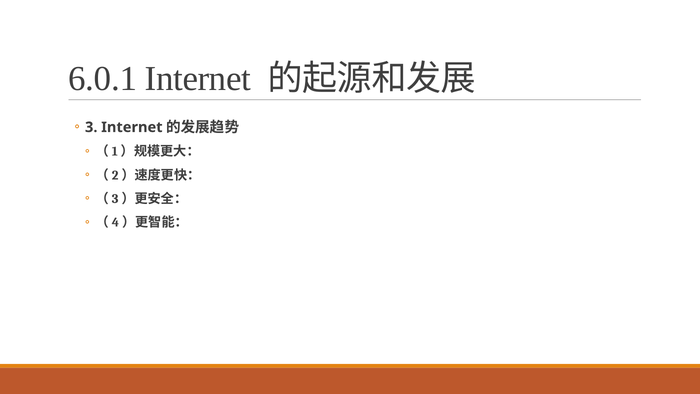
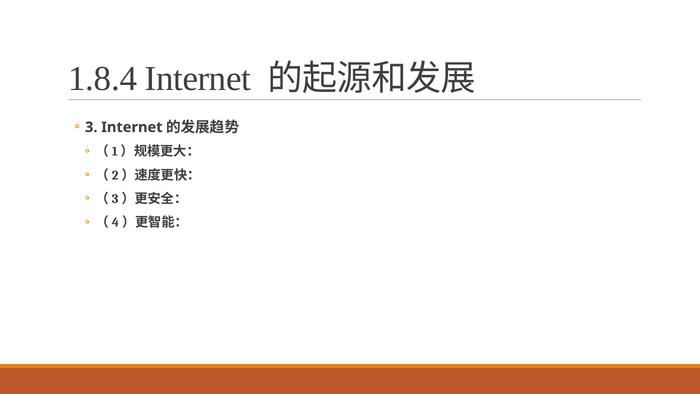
6.0.1: 6.0.1 -> 1.8.4 (103, 78)
